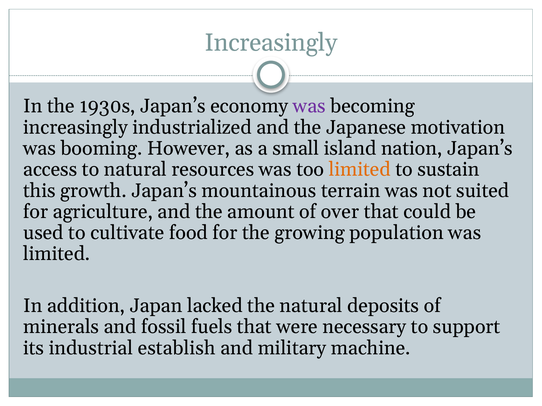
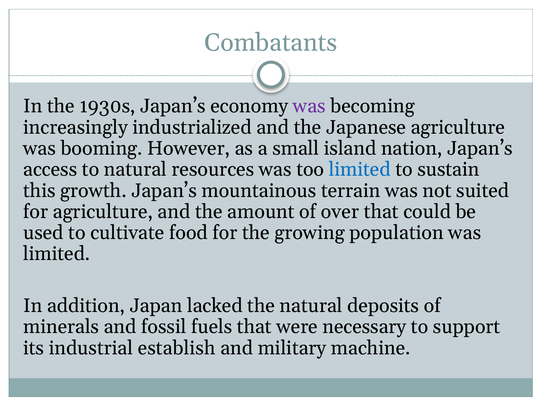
Increasingly: Increasingly -> Combatants (271, 43)
Japanese motivation: motivation -> agriculture (458, 127)
limited colour: orange -> blue (360, 170)
